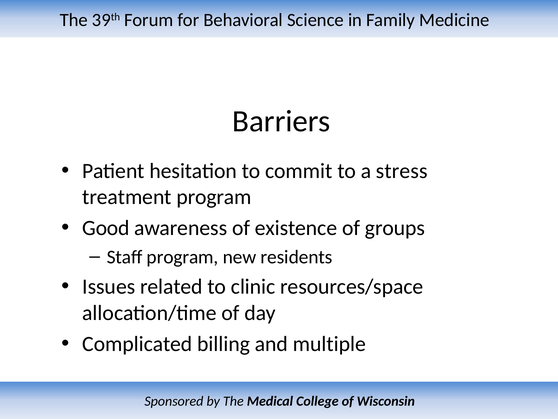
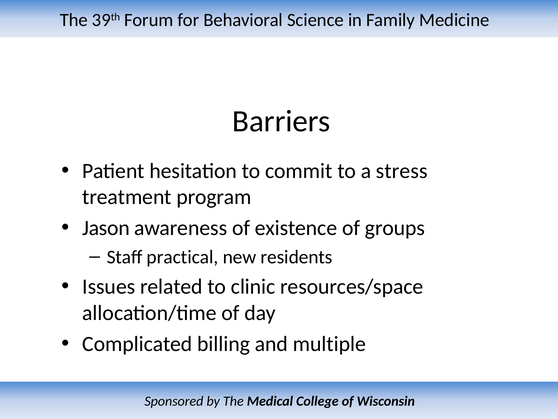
Good: Good -> Jason (106, 228)
Staff program: program -> practical (183, 257)
